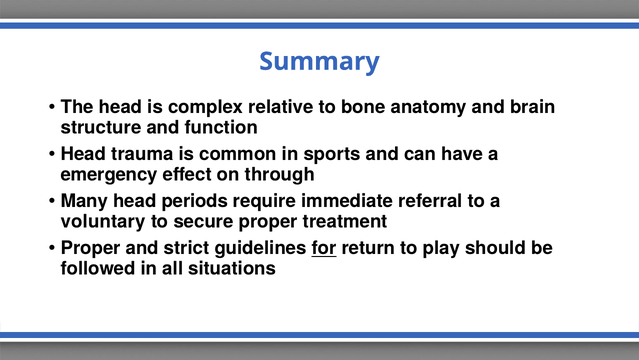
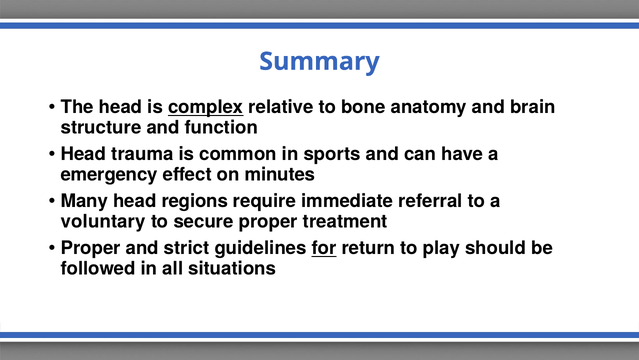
complex underline: none -> present (206, 107)
through: through -> minutes (280, 174)
periods: periods -> regions (195, 201)
